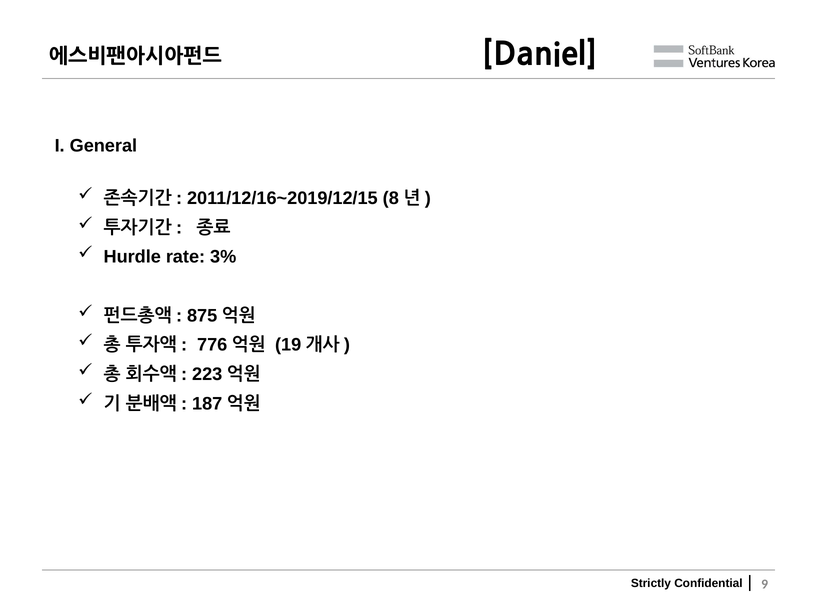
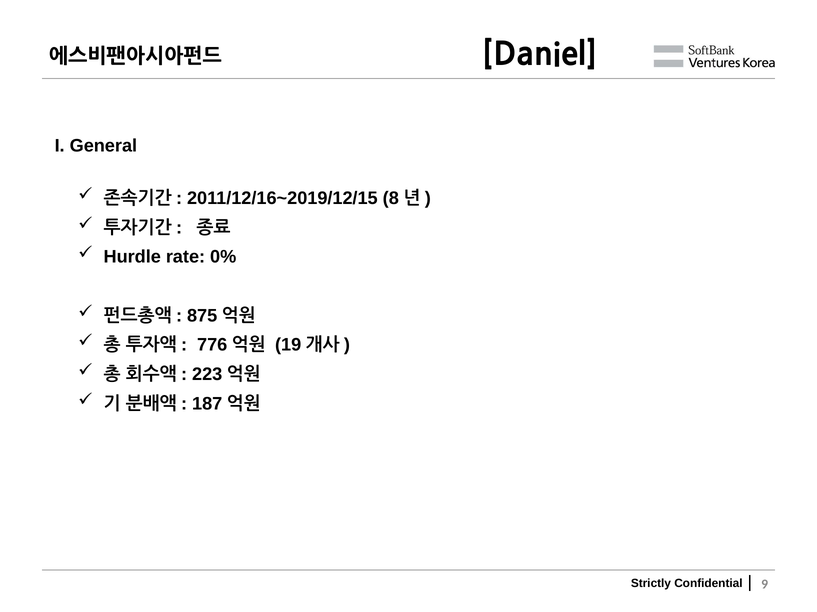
3%: 3% -> 0% (223, 257)
